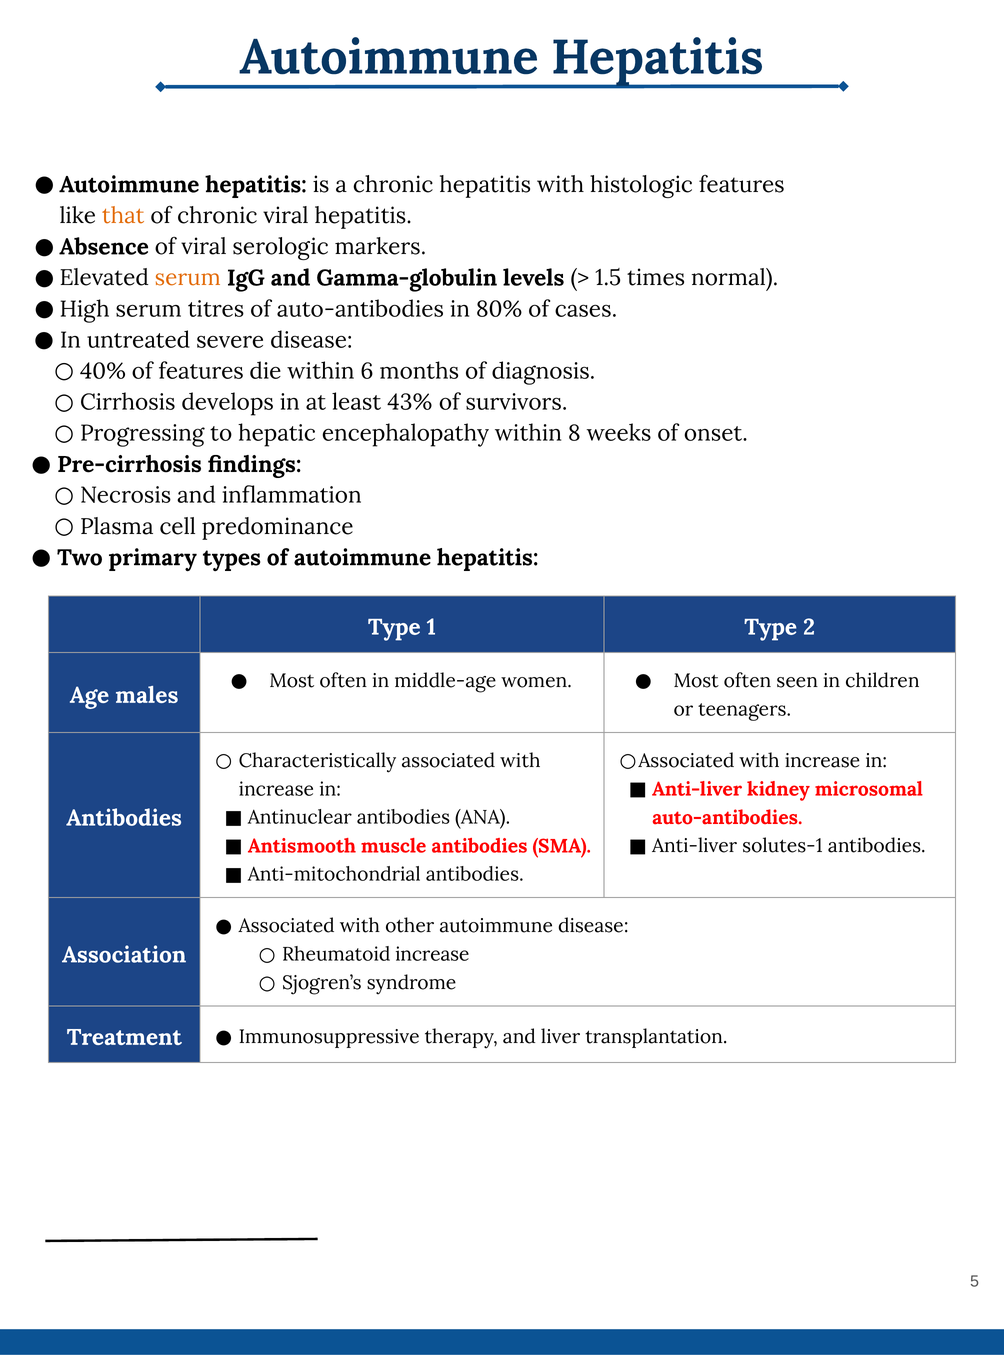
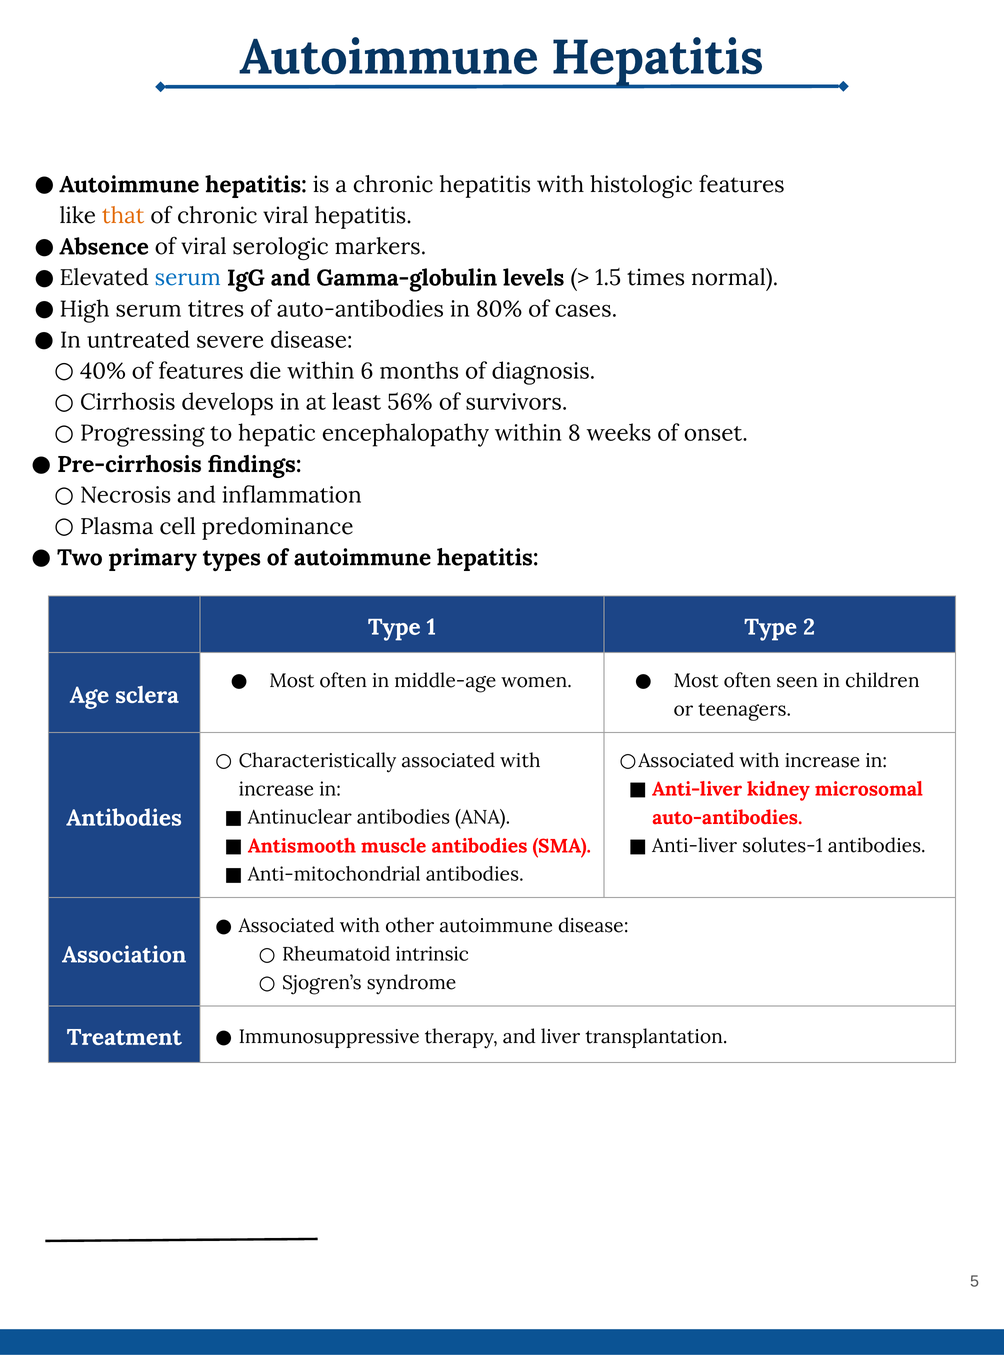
serum colour: orange -> blue (188, 278)
43%: 43% -> 56% (410, 402)
males: males -> sclera (147, 695)
Rheumatoid increase: increase -> intrinsic (432, 954)
